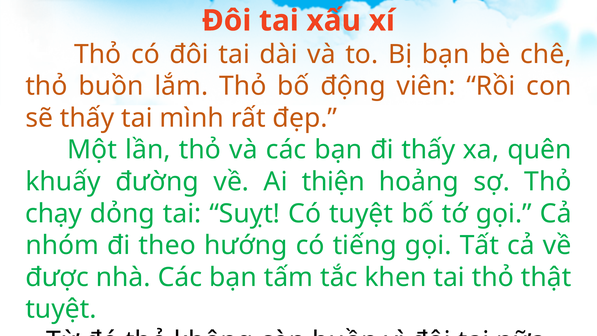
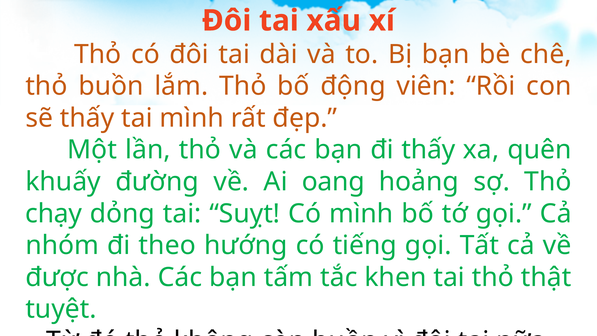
thiện: thiện -> oang (333, 182)
Có tuyệt: tuyệt -> mình (361, 213)
